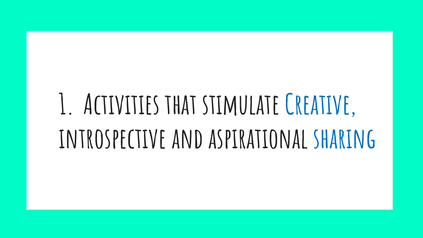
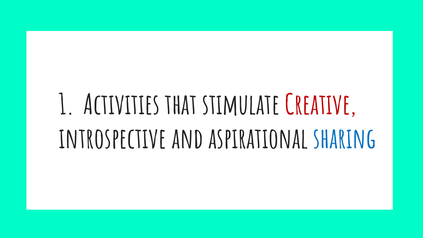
Creative colour: blue -> red (321, 105)
